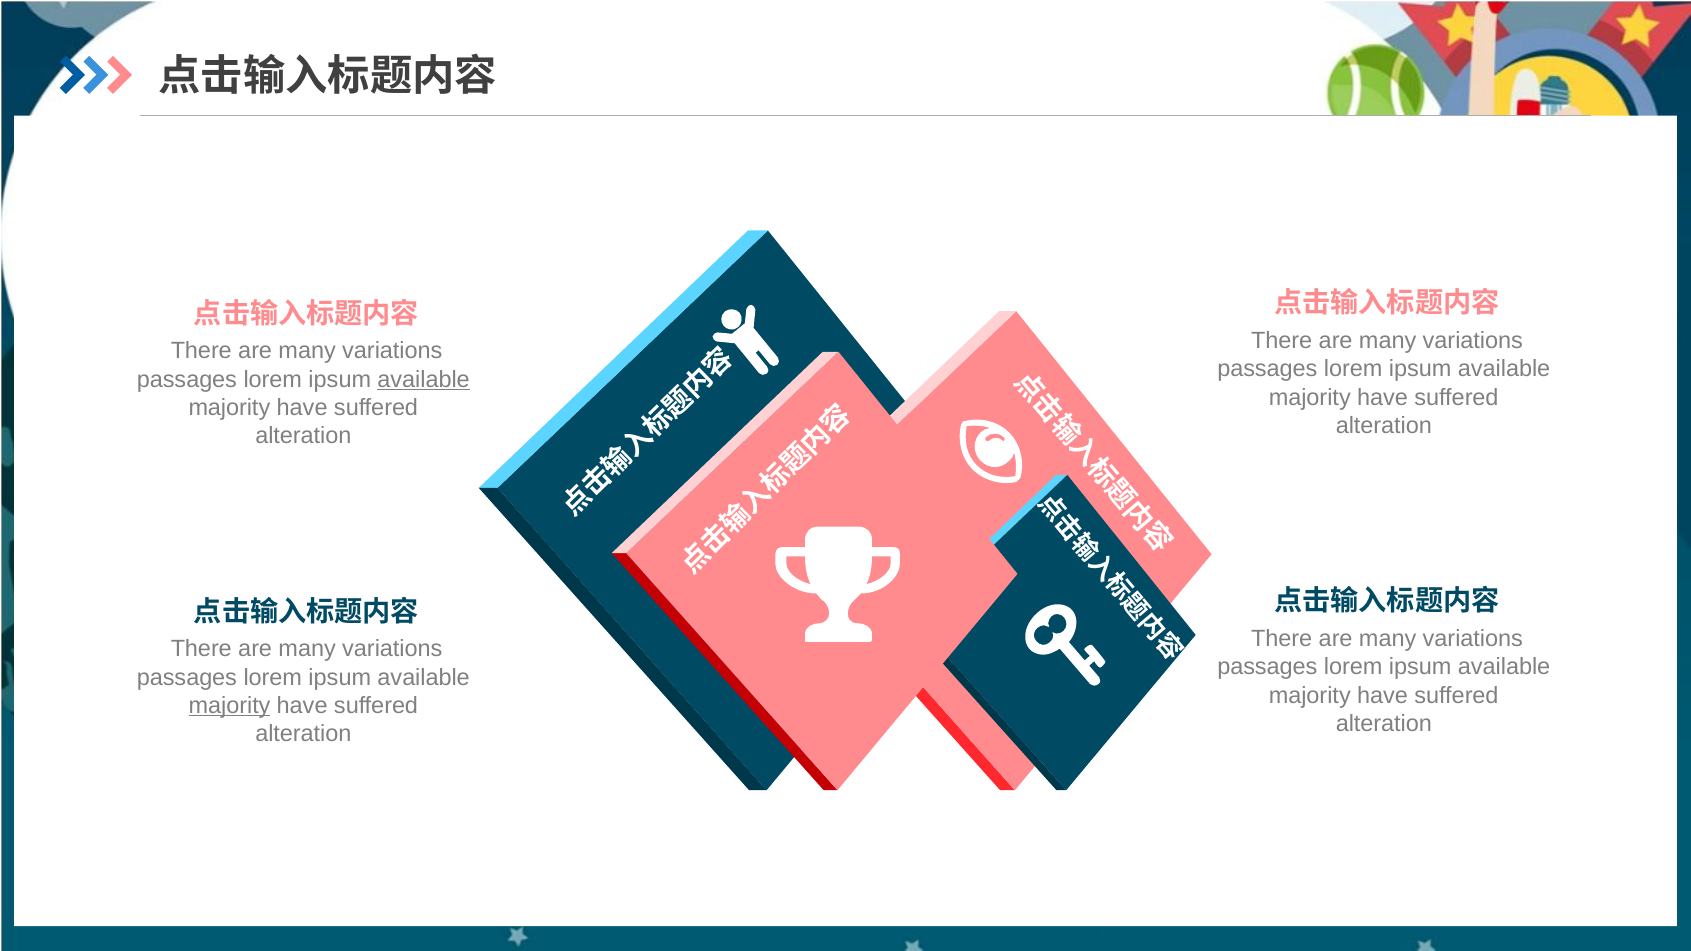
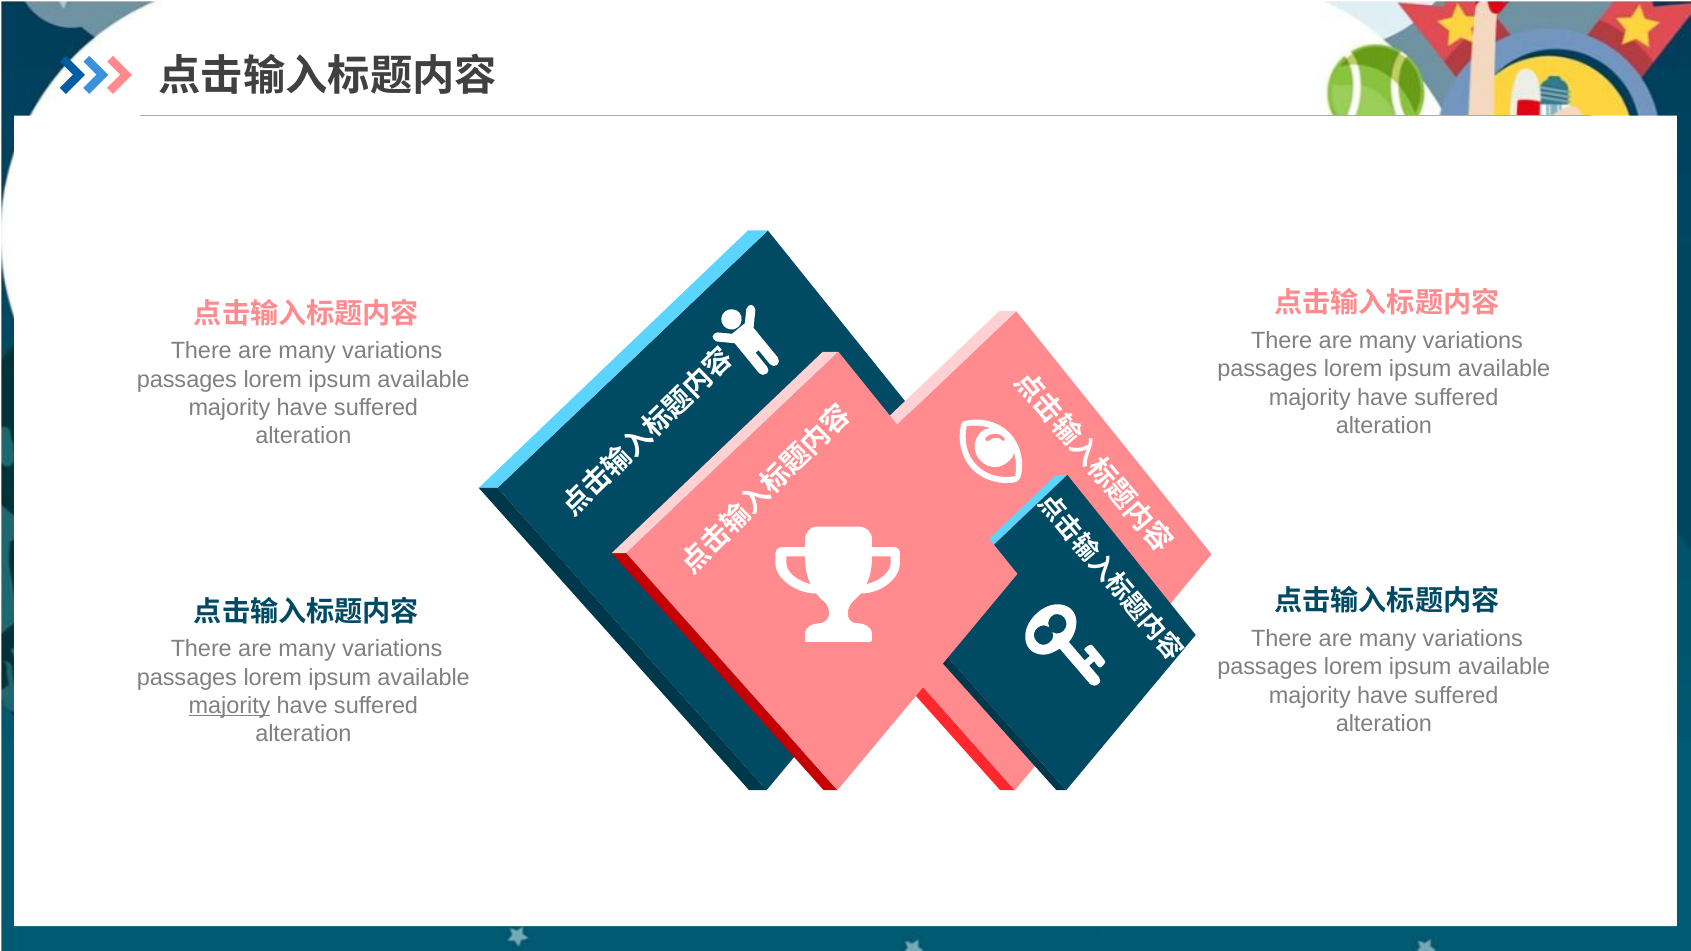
available underline: present -> none (424, 380)
